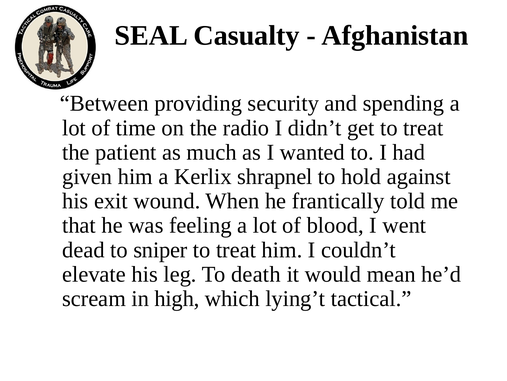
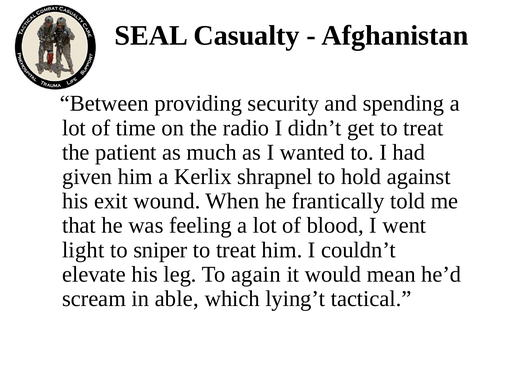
dead: dead -> light (83, 249)
death: death -> again (256, 274)
high: high -> able (177, 298)
